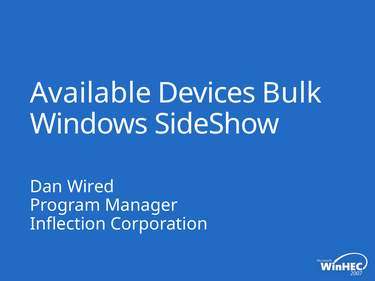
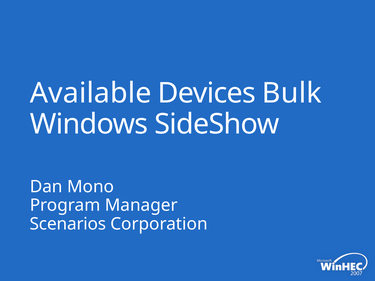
Wired: Wired -> Mono (91, 187)
Inflection: Inflection -> Scenarios (68, 224)
